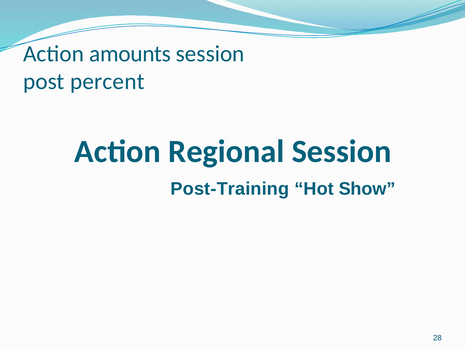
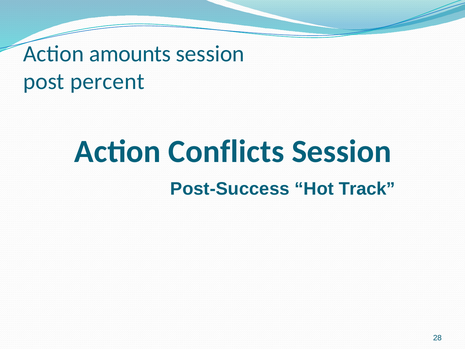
Regional: Regional -> Conflicts (226, 151)
Post-Training: Post-Training -> Post-Success (230, 189)
Show: Show -> Track (367, 189)
